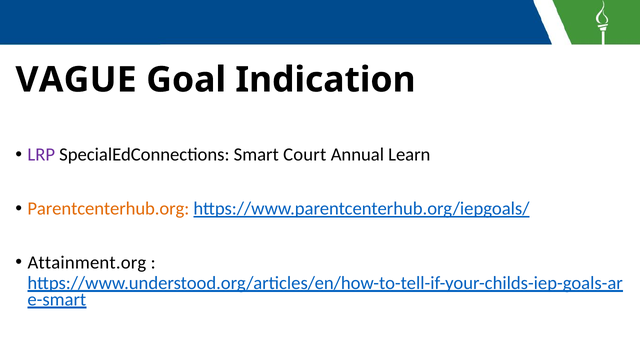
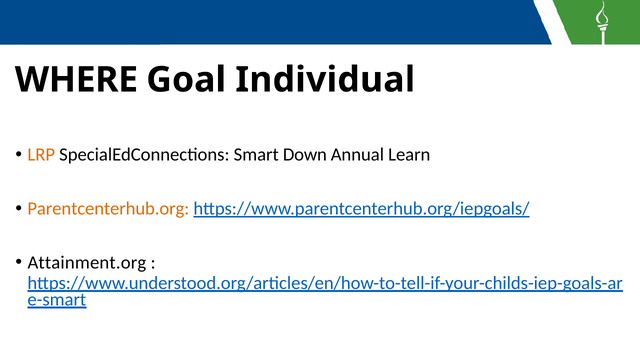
VAGUE: VAGUE -> WHERE (76, 80)
Indication: Indication -> Individual (325, 80)
LRP colour: purple -> orange (41, 155)
Court: Court -> Down (305, 155)
